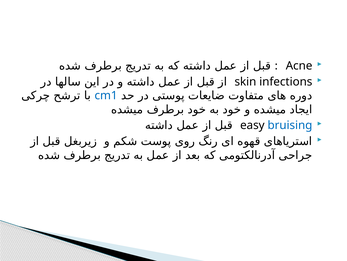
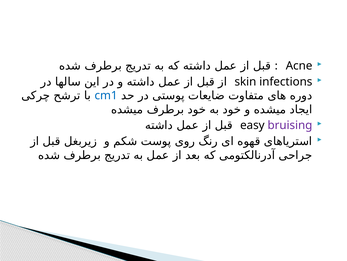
bruising colour: blue -> purple (290, 125)
